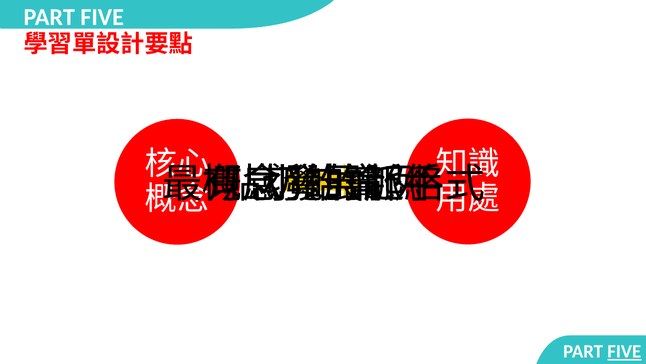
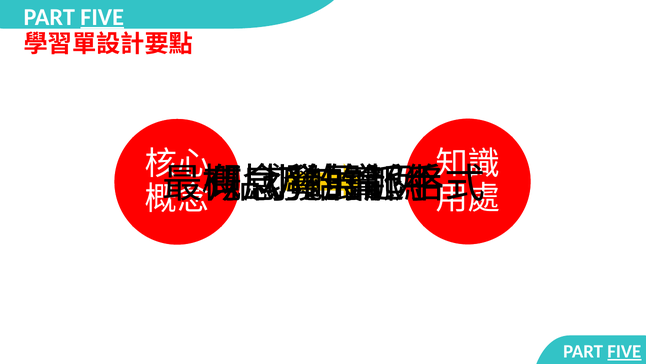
FIVE underline: none -> present (102, 17)
